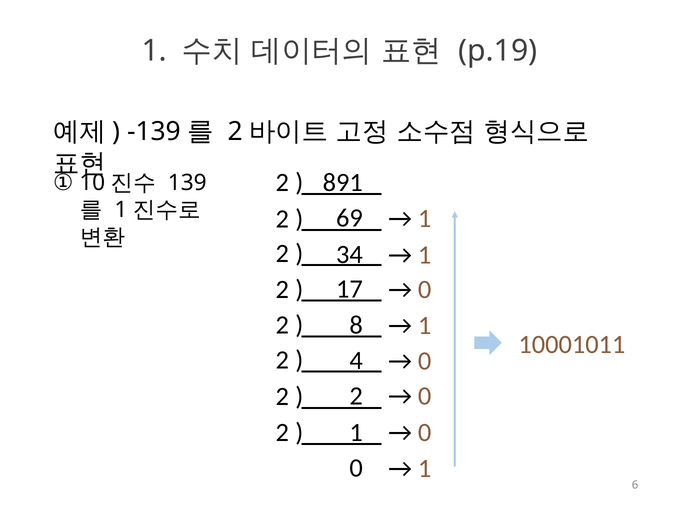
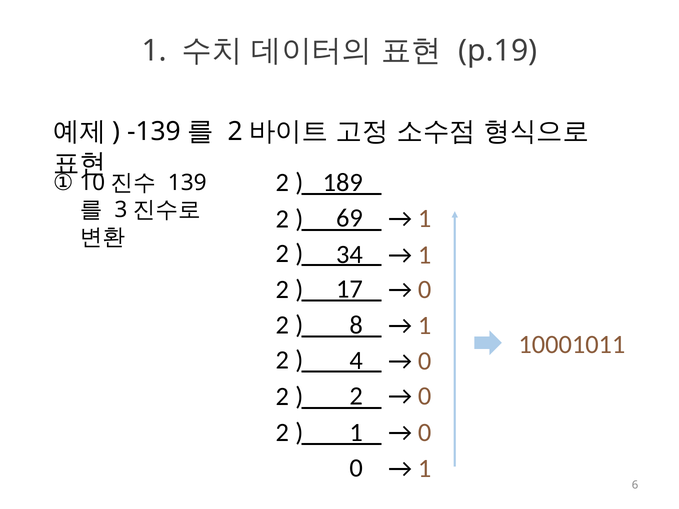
891: 891 -> 189 (343, 183)
1: 1 -> 3 (121, 210)
